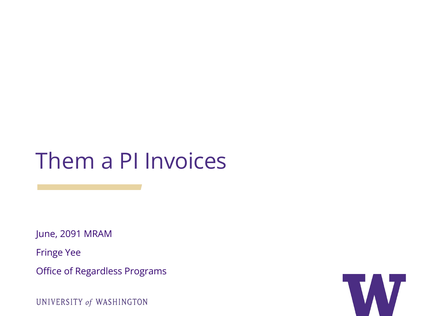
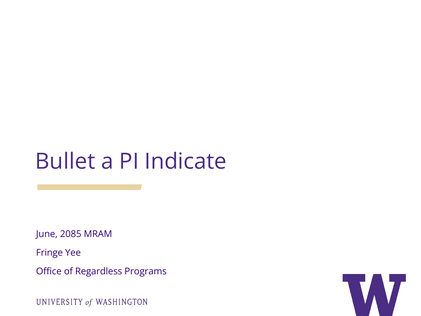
Them: Them -> Bullet (65, 161)
Invoices: Invoices -> Indicate (186, 161)
2091: 2091 -> 2085 (71, 234)
